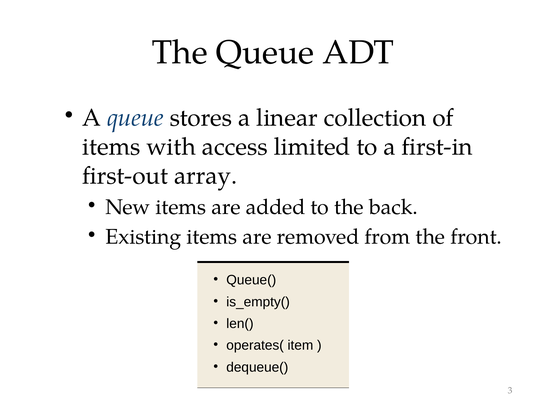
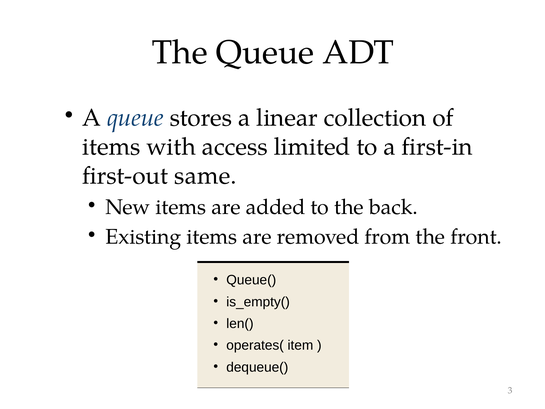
array: array -> same (205, 176)
